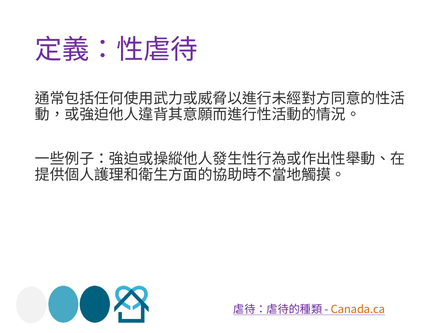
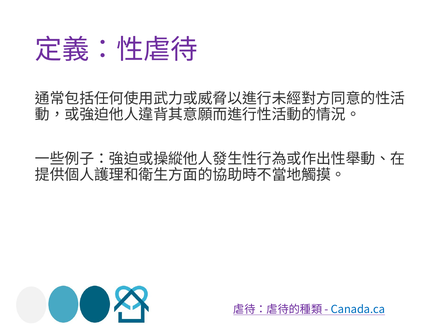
Canada.ca colour: orange -> blue (358, 310)
